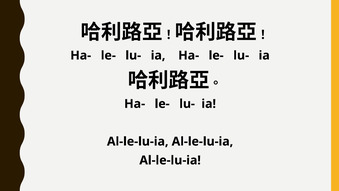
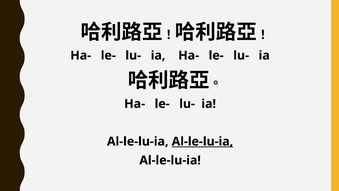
Al-le-lu-ia underline: none -> present (202, 141)
